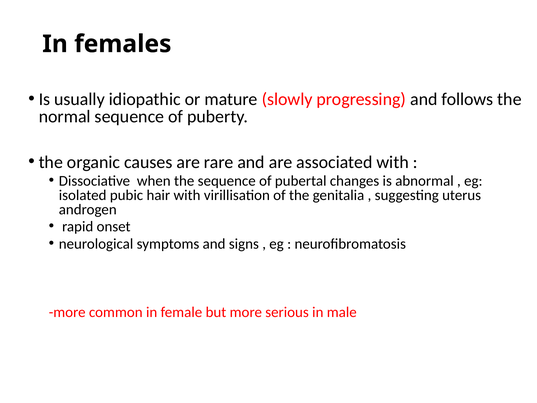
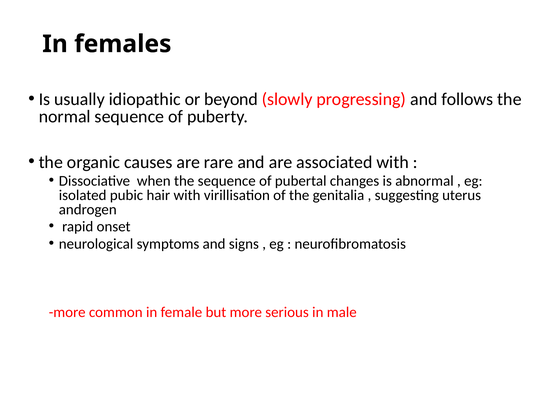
mature: mature -> beyond (231, 99)
